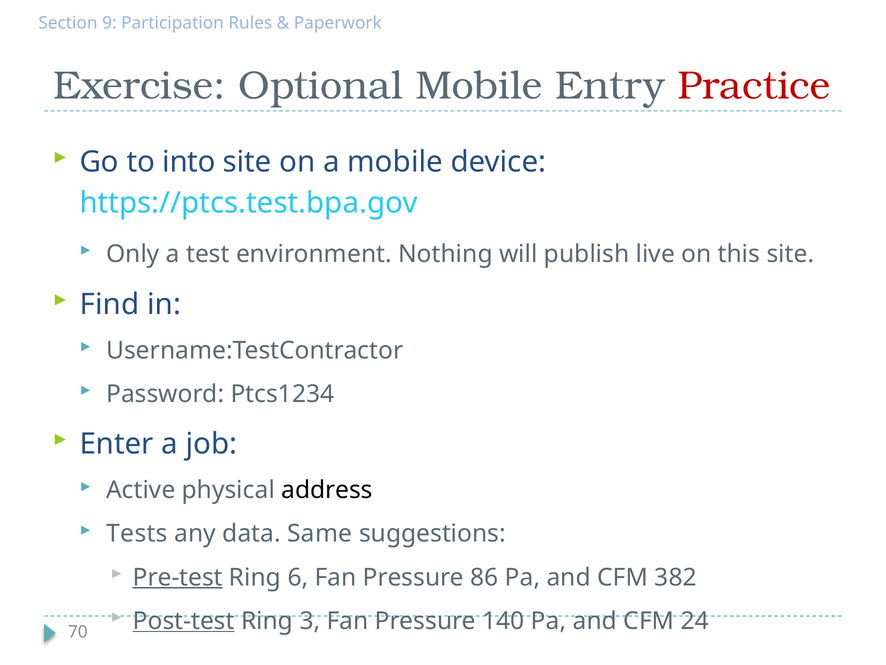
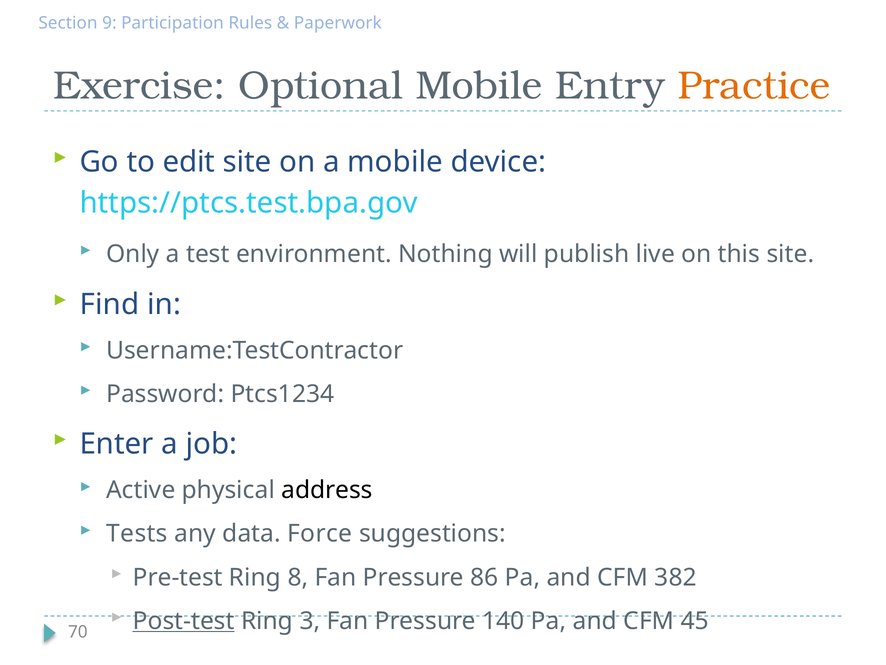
Practice colour: red -> orange (754, 85)
into: into -> edit (189, 162)
Same: Same -> Force (320, 533)
Pre-test underline: present -> none (178, 577)
6: 6 -> 8 (298, 577)
24: 24 -> 45 (695, 620)
